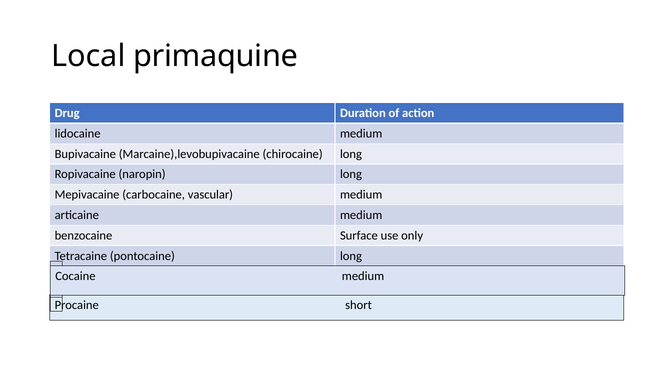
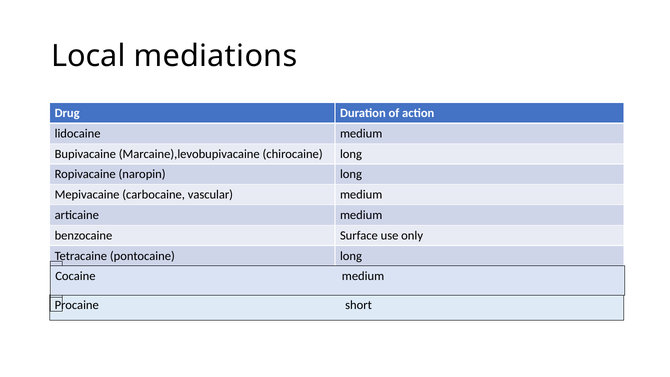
primaquine: primaquine -> mediations (215, 56)
